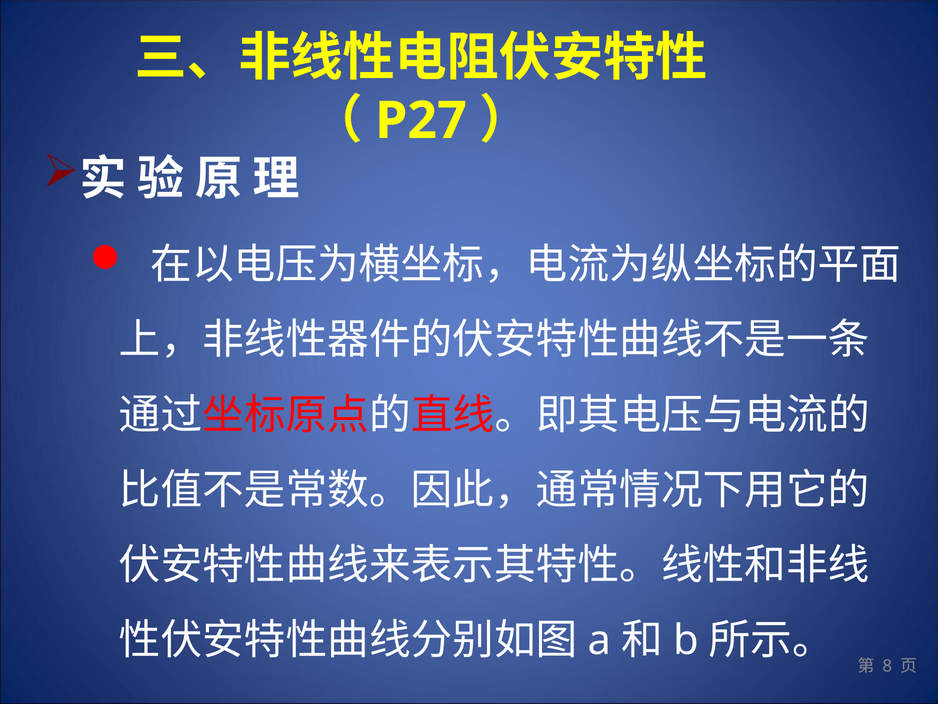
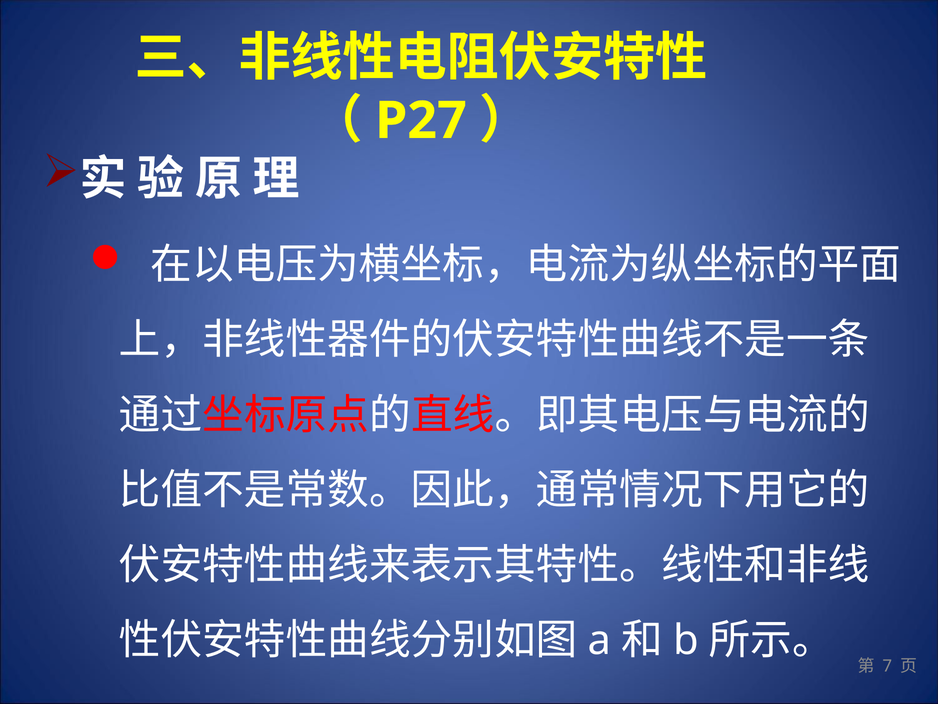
8: 8 -> 7 (887, 666)
